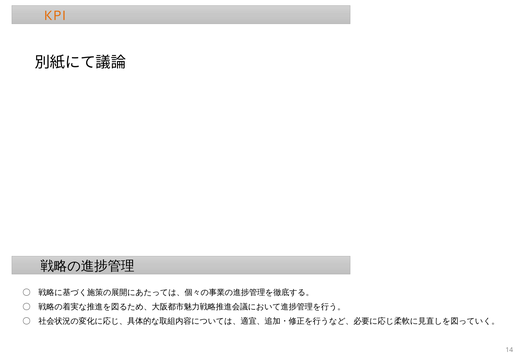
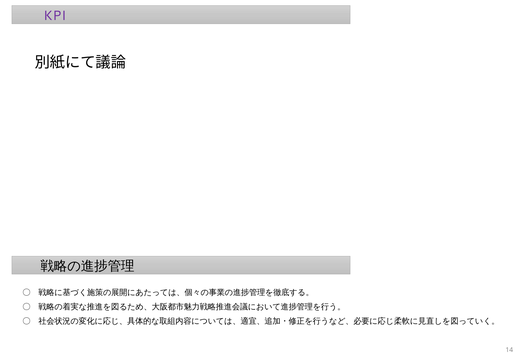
KPI colour: orange -> purple (55, 16)
